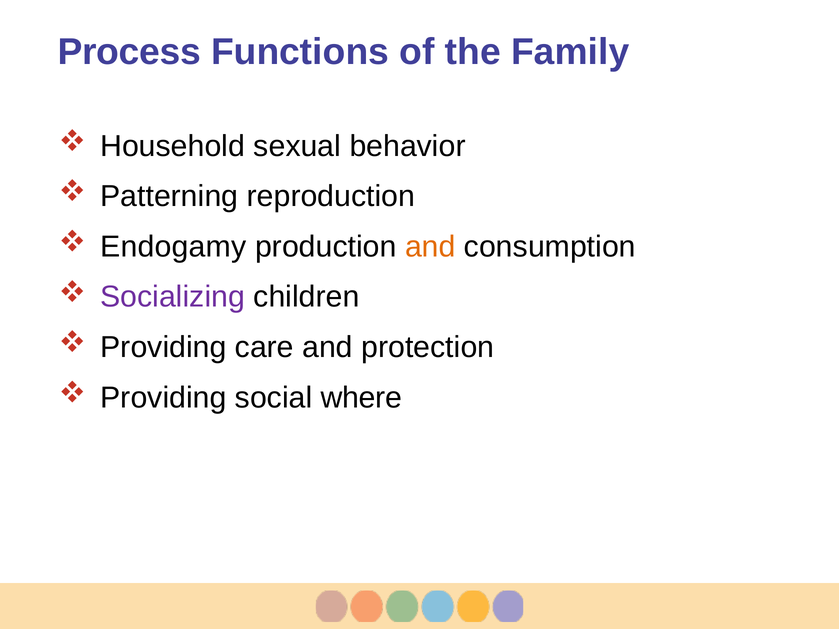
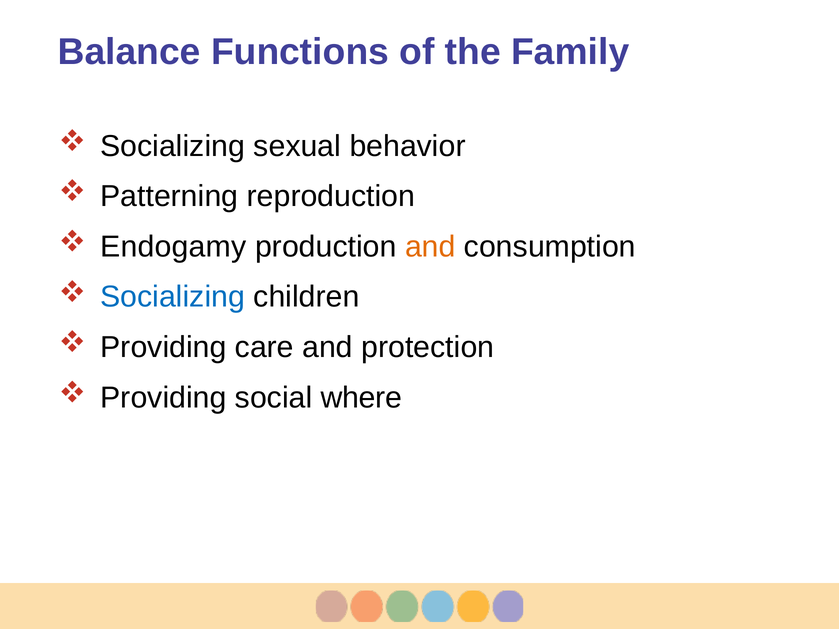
Process: Process -> Balance (129, 52)
Household: Household -> Socializing (173, 146)
Socializing colour: purple -> blue (173, 297)
